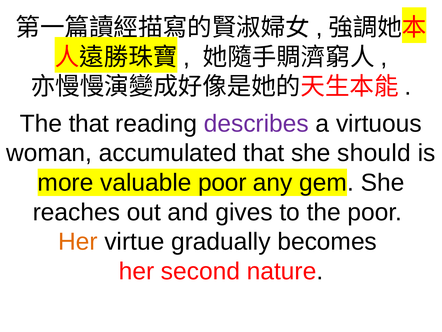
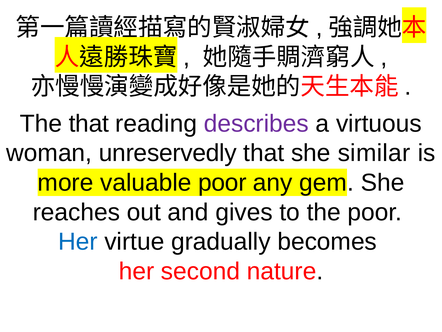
accumulated: accumulated -> unreservedly (168, 153)
should: should -> similar (374, 153)
Her colour: orange -> blue (78, 241)
